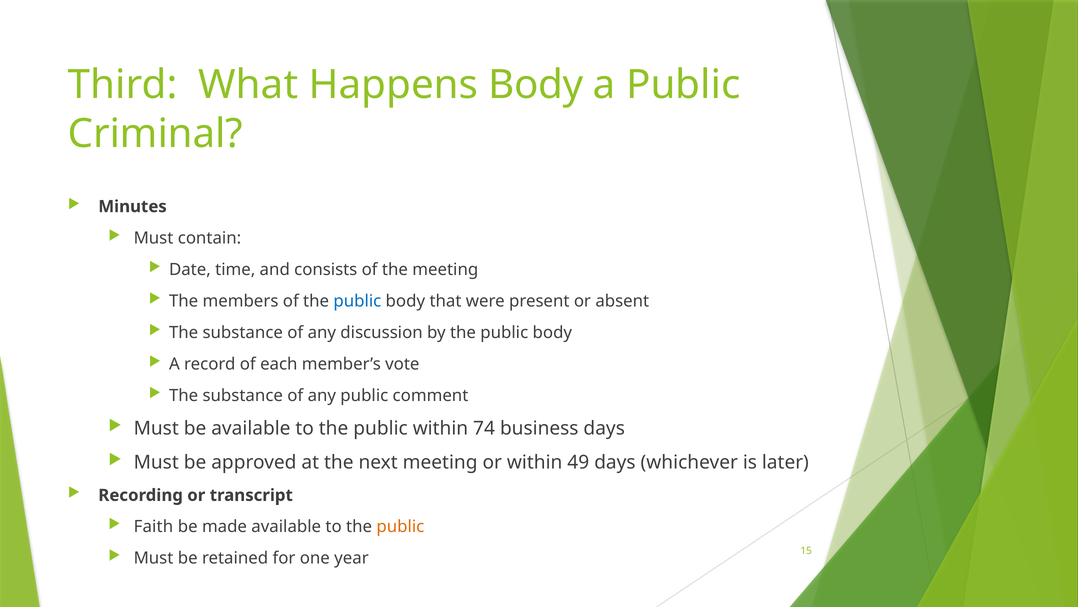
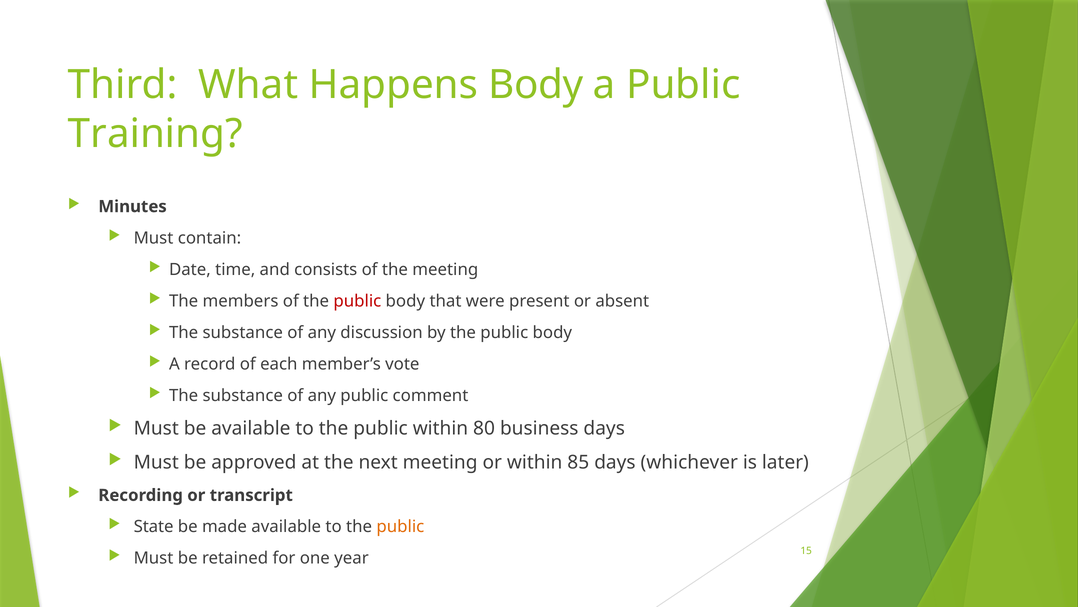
Criminal: Criminal -> Training (155, 134)
public colour: blue -> red (357, 301)
74: 74 -> 80 (484, 428)
49: 49 -> 85 (578, 462)
Faith: Faith -> State (154, 526)
